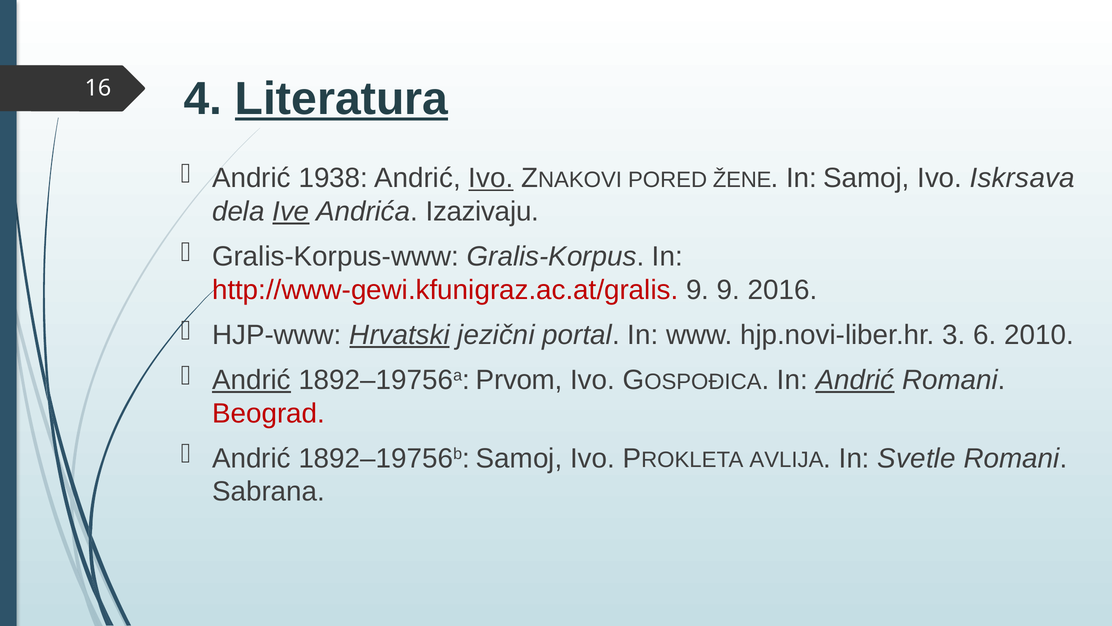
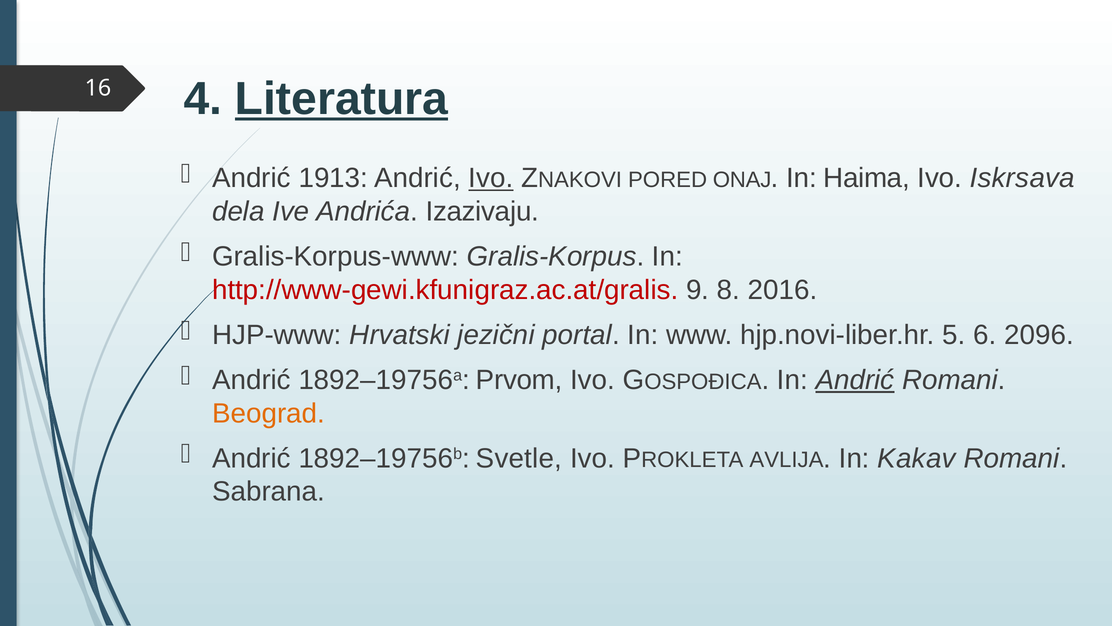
1938: 1938 -> 1913 (333, 178)
ŽENE: ŽENE -> ONAJ (742, 180)
In Samoj: Samoj -> Haima (867, 178)
Ive underline: present -> none (291, 211)
9 9: 9 -> 8 (728, 290)
Hrvatski underline: present -> none (400, 335)
3: 3 -> 5 (954, 335)
2010: 2010 -> 2096 (1039, 335)
Andrić underline: present -> none (251, 380)
Beograd colour: red -> orange (268, 413)
1892–19756b Samoj: Samoj -> Svetle (519, 458)
Svetle: Svetle -> Kakav (917, 458)
